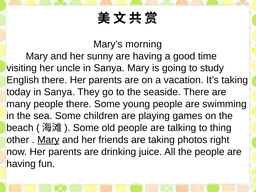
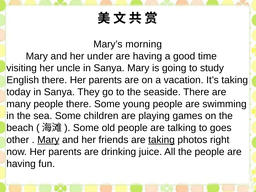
sunny: sunny -> under (100, 56)
thing: thing -> goes (221, 128)
taking underline: none -> present (162, 140)
